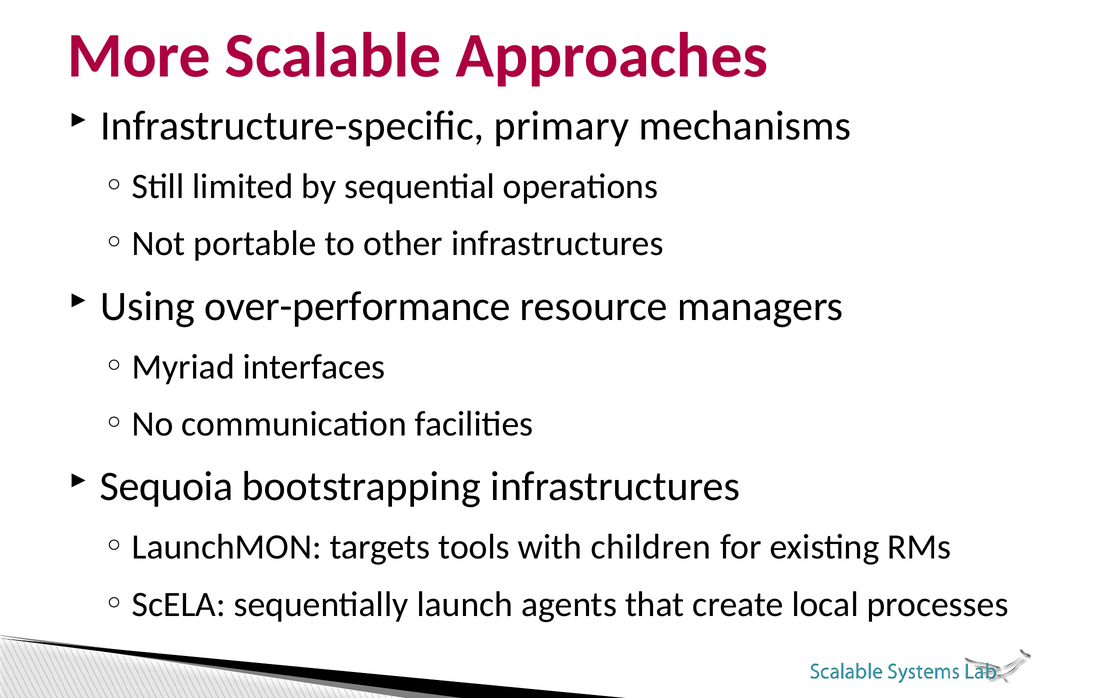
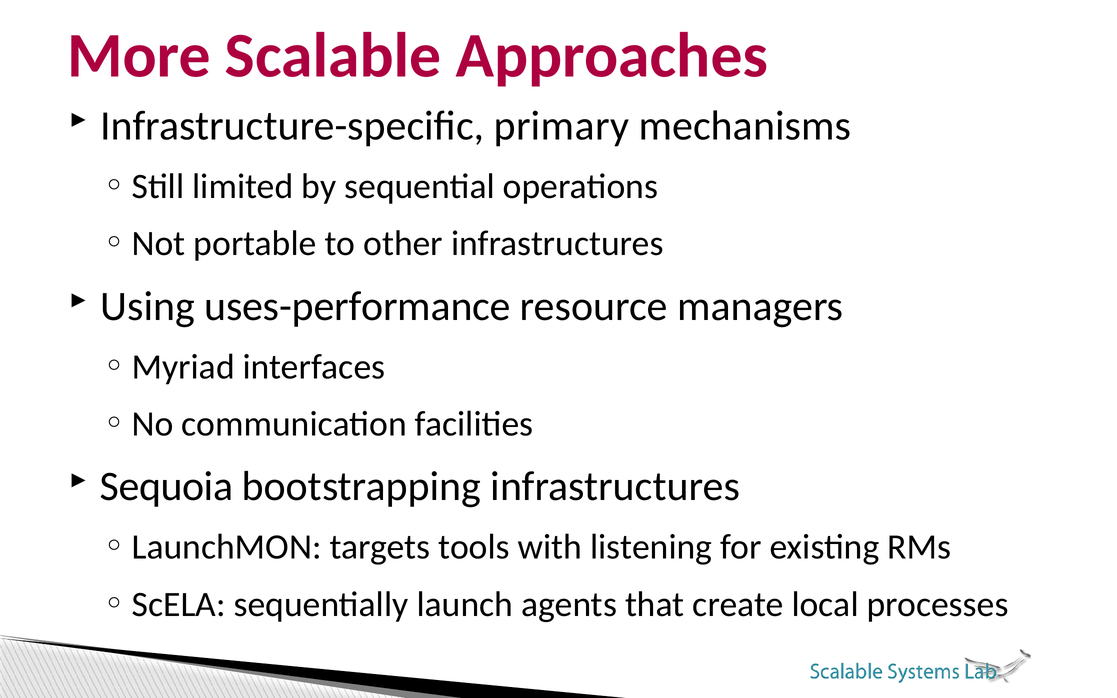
over-performance: over-performance -> uses-performance (358, 306)
children: children -> listening (651, 547)
